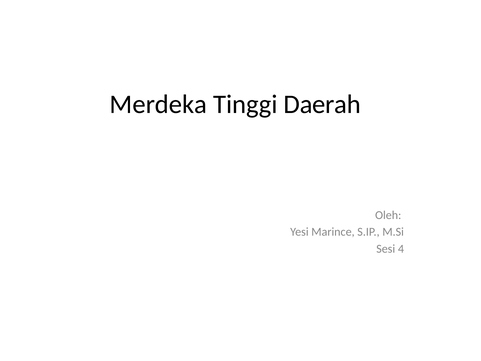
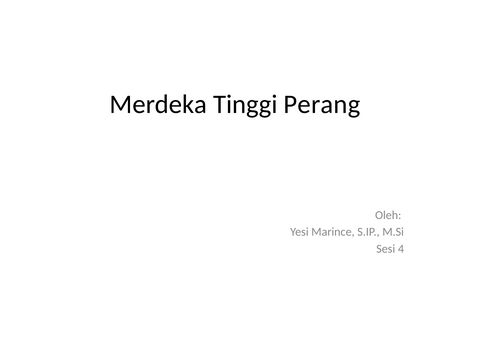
Daerah: Daerah -> Perang (322, 104)
